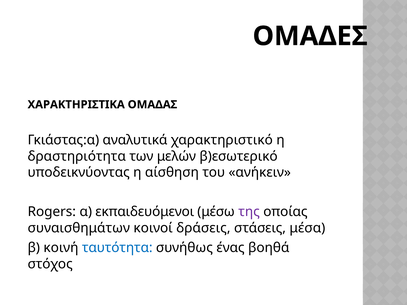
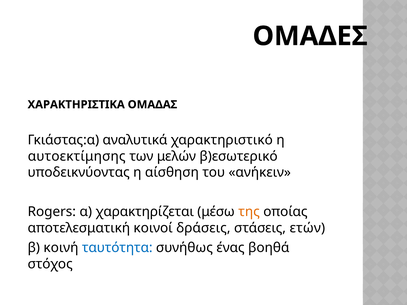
δραστηριότητα: δραστηριότητα -> αυτοεκτίμησης (77, 156)
εκπαιδευόμενοι: εκπαιδευόμενοι -> χαρακτηρίζεται (145, 212)
της colour: purple -> orange (249, 212)
συναισθημάτων: συναισθημάτων -> αποτελεσματική (79, 228)
μέσα: μέσα -> ετών (307, 228)
